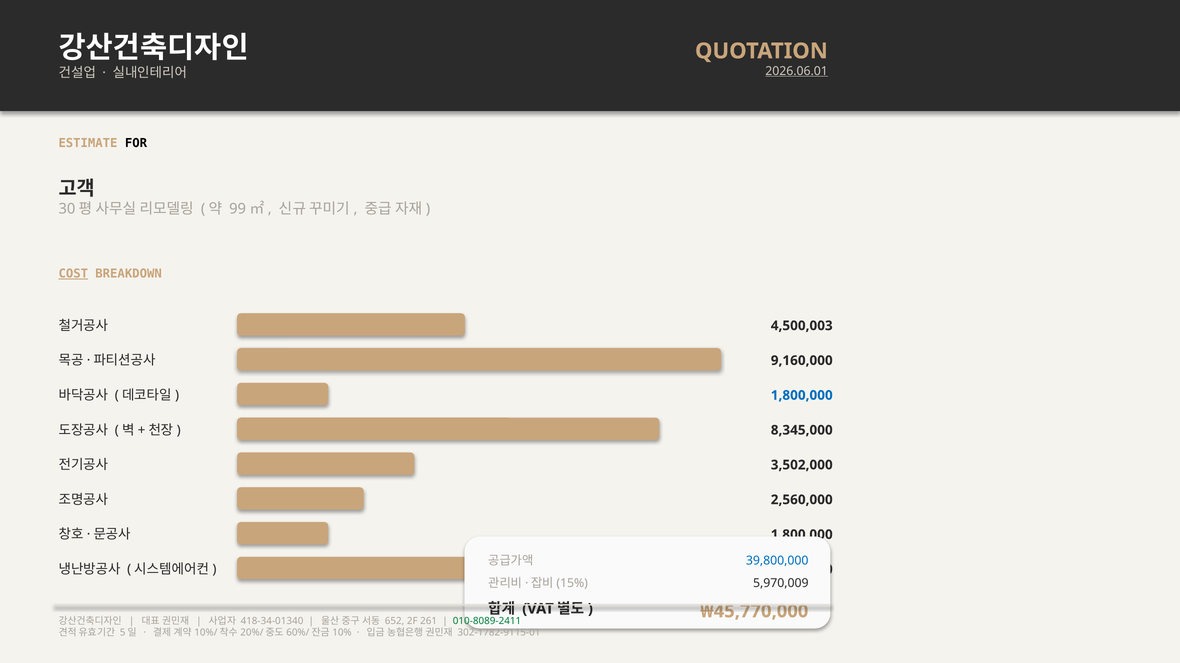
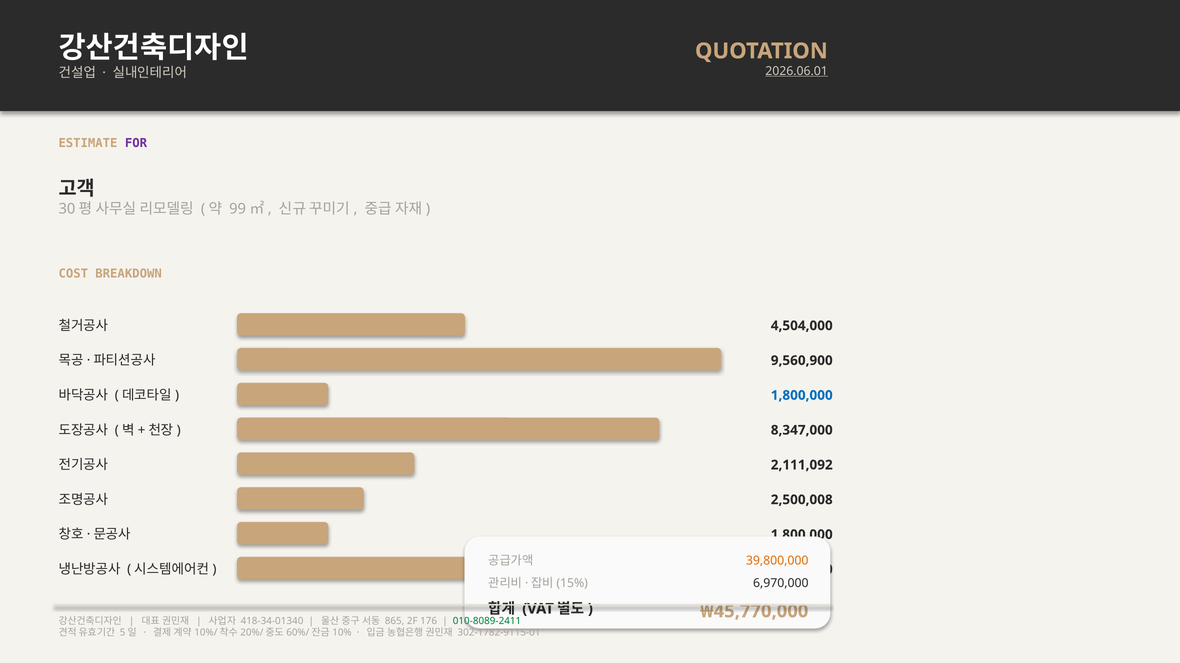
FOR colour: black -> purple (136, 143)
COST underline: present -> none (73, 274)
4,500,003: 4,500,003 -> 4,504,000 (802, 326)
9,160,000: 9,160,000 -> 9,560,900 (802, 361)
8,345,000: 8,345,000 -> 8,347,000 (802, 431)
3,502,000: 3,502,000 -> 2,111,092 (802, 465)
2,560,000: 2,560,000 -> 2,500,008 (802, 500)
39,800,000 colour: blue -> orange (777, 561)
5,970,009: 5,970,009 -> 6,970,000 (781, 584)
652: 652 -> 865 (395, 622)
261: 261 -> 176 (429, 622)
